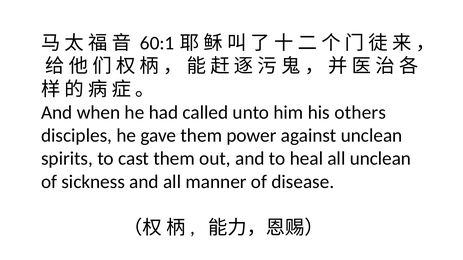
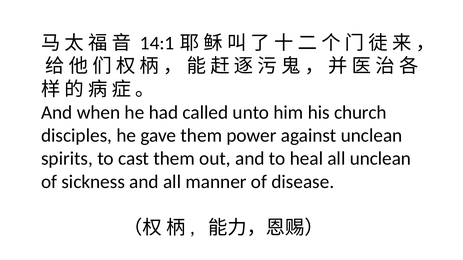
60:1: 60:1 -> 14:1 (157, 43)
others: others -> church (360, 113)
